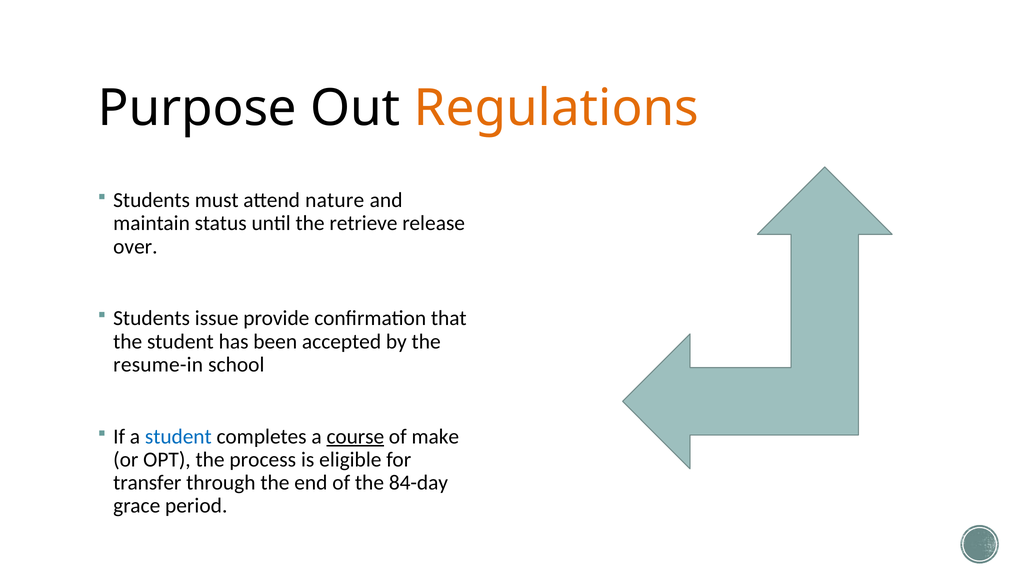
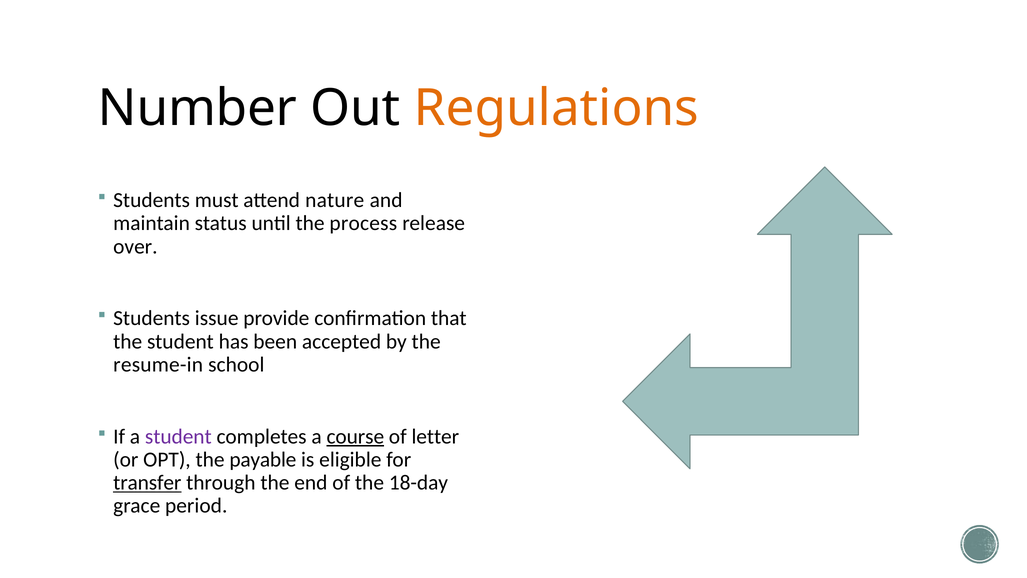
Purpose: Purpose -> Number (197, 108)
retrieve: retrieve -> process (363, 223)
student colour: blue -> purple (178, 436)
make: make -> letter (435, 436)
process: process -> payable (263, 459)
transfer underline: none -> present (147, 483)
84-day: 84-day -> 18-day (418, 483)
